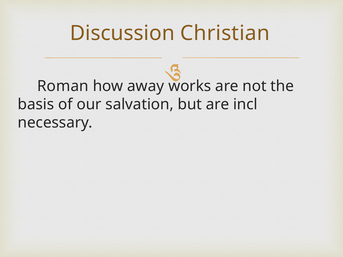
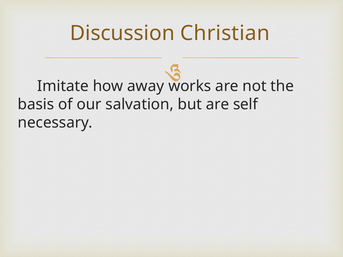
Roman: Roman -> Imitate (63, 86)
incl: incl -> self (245, 105)
